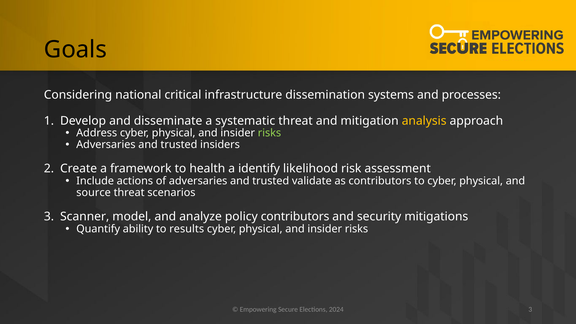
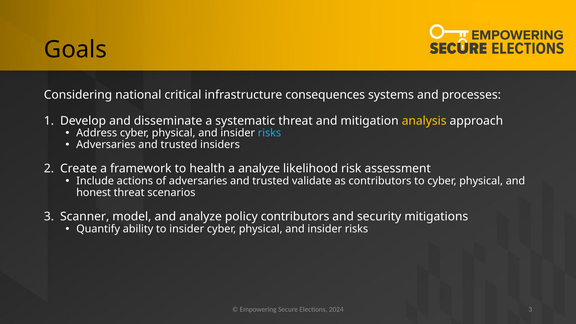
dissemination: dissemination -> consequences (325, 95)
risks colour: light green -> light blue (269, 133)
a identify: identify -> analyze (259, 169)
source: source -> honest (94, 193)
to results: results -> insider (187, 229)
